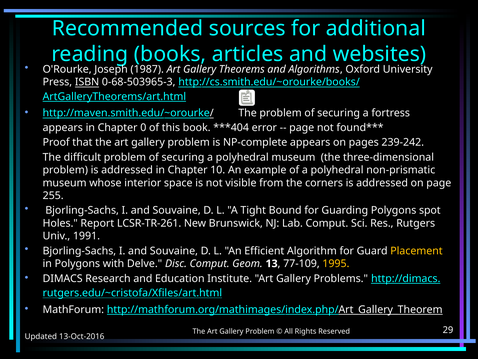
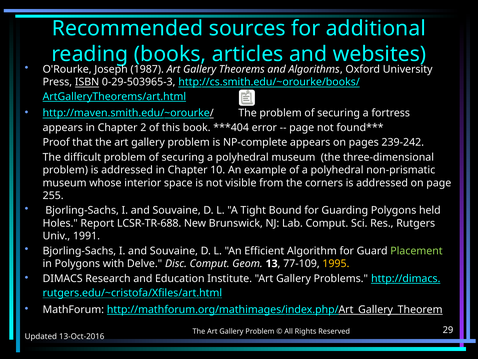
0-68-503965-3: 0-68-503965-3 -> 0-29-503965-3 (139, 82)
0: 0 -> 2 (143, 127)
spot: spot -> held (430, 210)
LCSR-TR-261: LCSR-TR-261 -> LCSR-TR-688 (149, 223)
Placement colour: yellow -> light green (416, 251)
